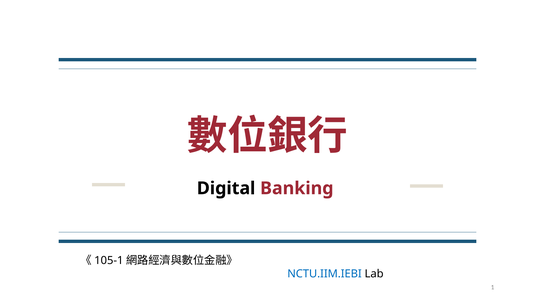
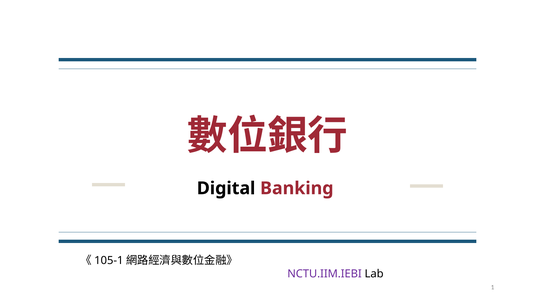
NCTU.IIM.IEBI colour: blue -> purple (325, 274)
